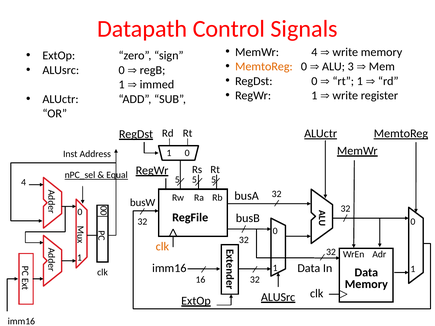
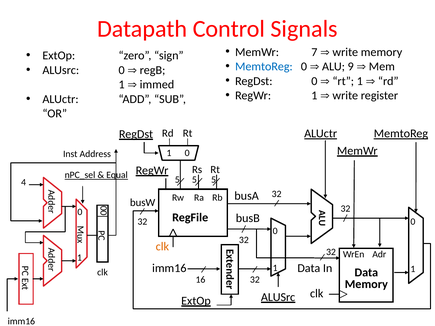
MemWr 4: 4 -> 7 (314, 52)
MemtoReg colour: orange -> blue (264, 67)
3: 3 -> 9 (351, 67)
